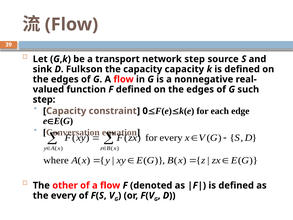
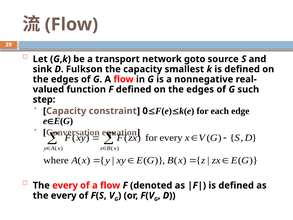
network step: step -> goto (195, 59)
capacity capacity: capacity -> smallest (184, 69)
other: other -> every (65, 185)
